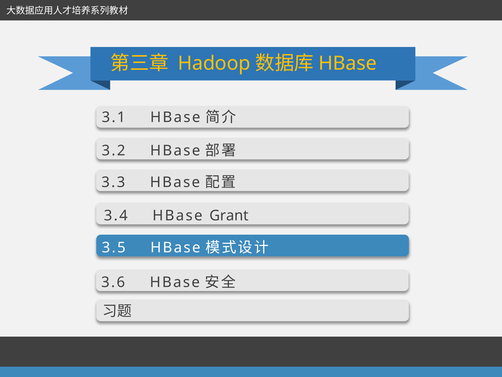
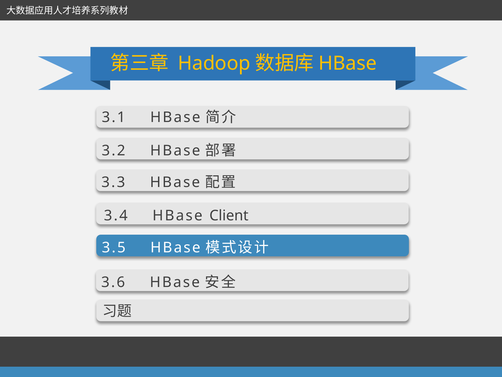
Grant: Grant -> Client (229, 215)
